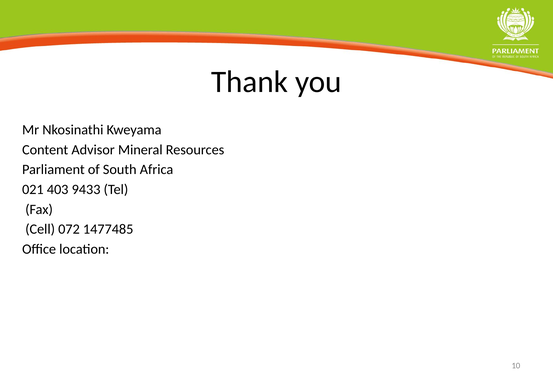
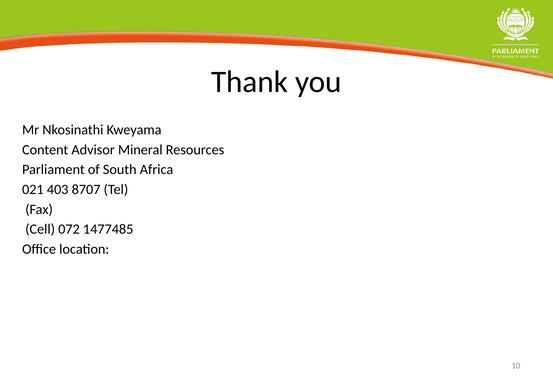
9433: 9433 -> 8707 (86, 189)
